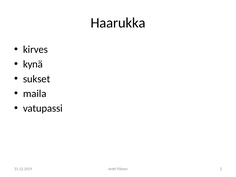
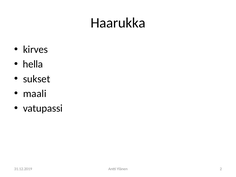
kynä: kynä -> hella (33, 64)
maila: maila -> maali (35, 94)
